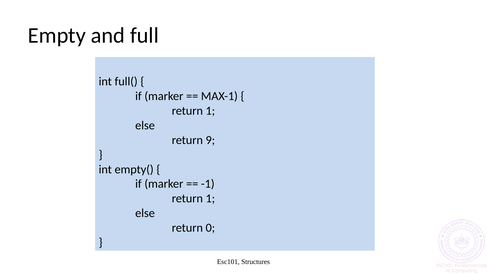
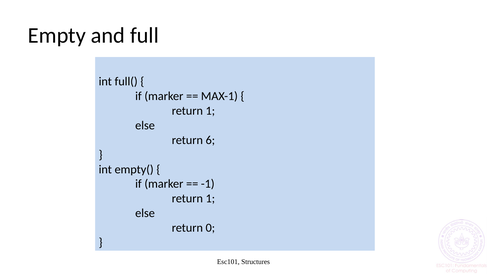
9: 9 -> 6 (210, 140)
